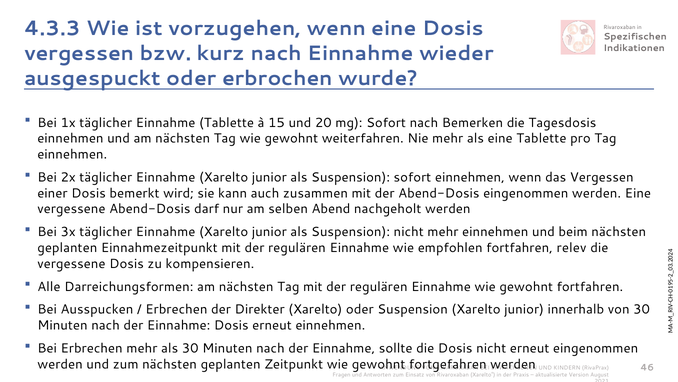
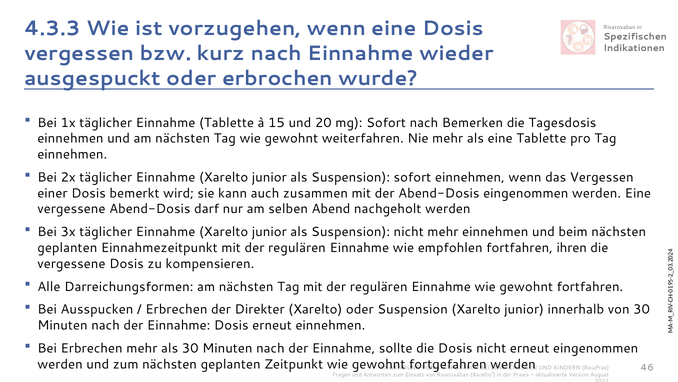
relev: relev -> ihren (572, 247)
